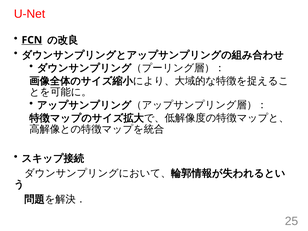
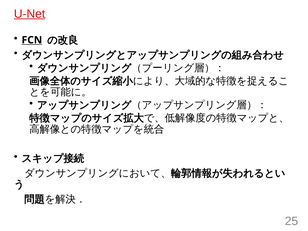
U-Net underline: none -> present (30, 14)
